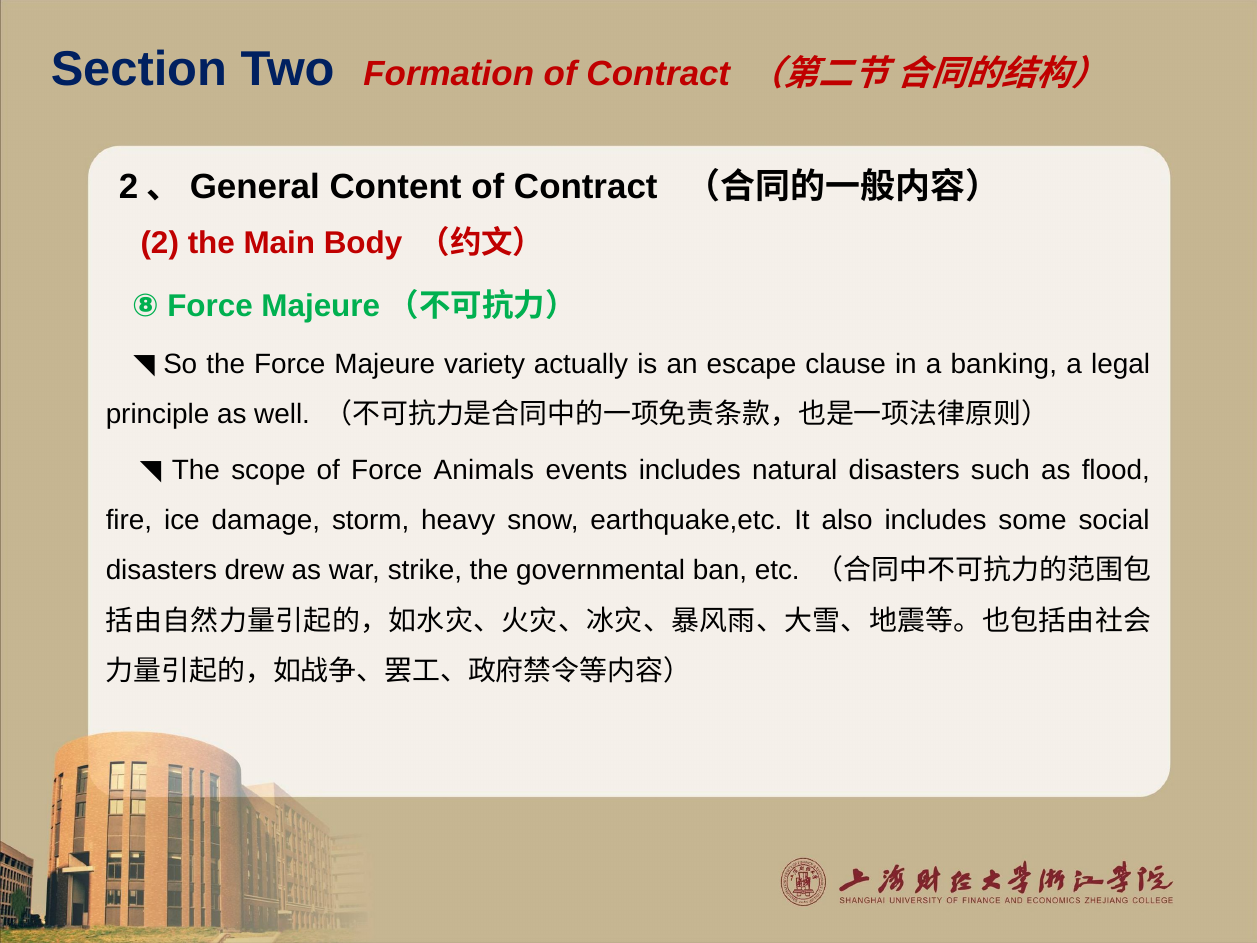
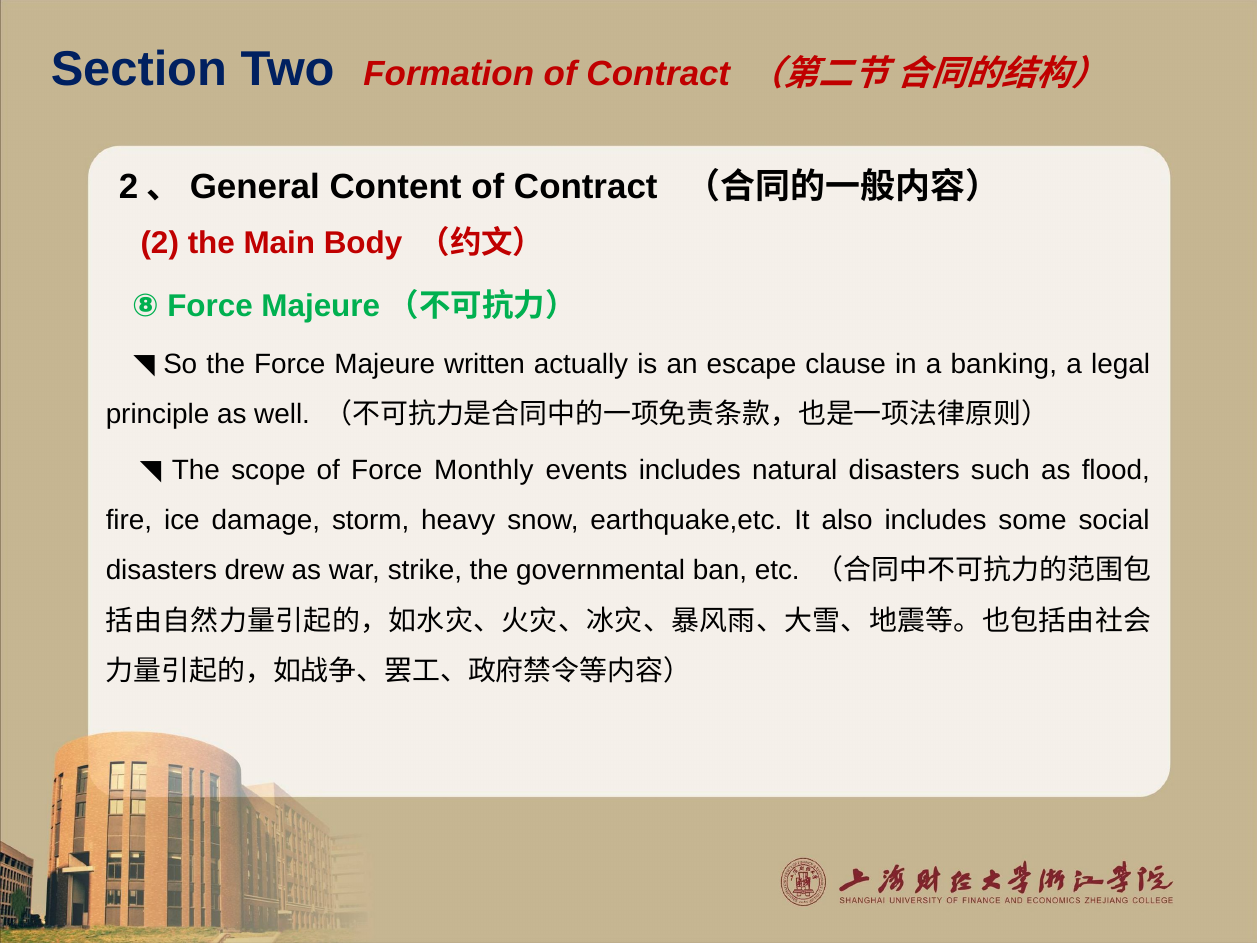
variety: variety -> written (485, 364)
Animals: Animals -> Monthly (484, 470)
